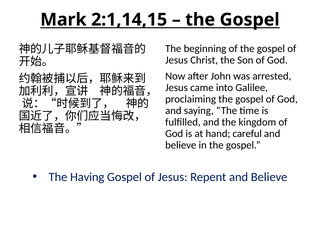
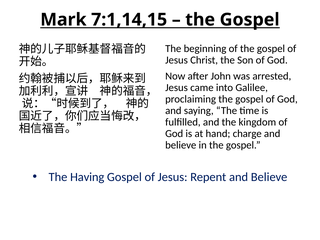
2:1,14,15: 2:1,14,15 -> 7:1,14,15 (129, 20)
careful: careful -> charge (247, 134)
